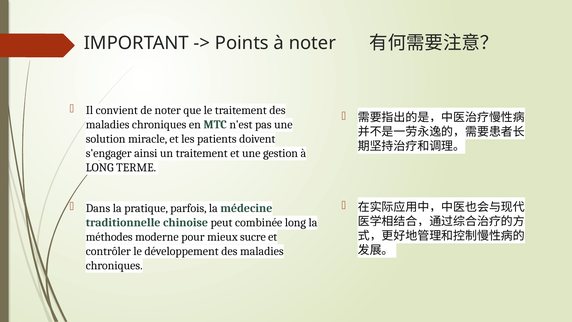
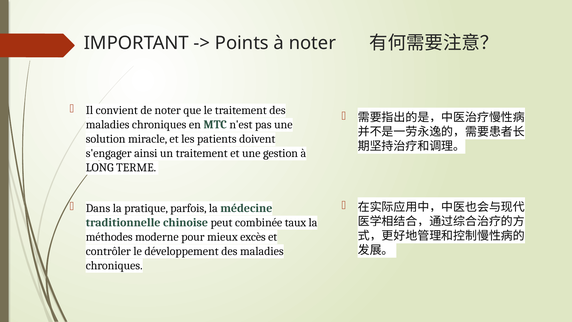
combinée long: long -> taux (295, 222)
sucre: sucre -> excès (253, 237)
